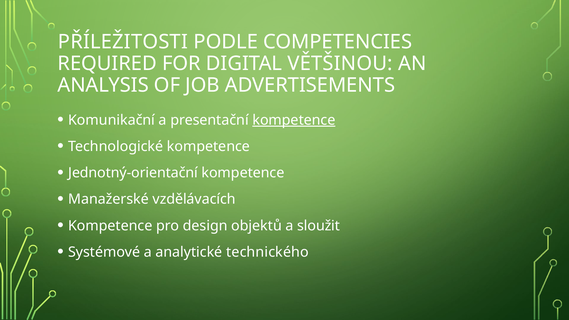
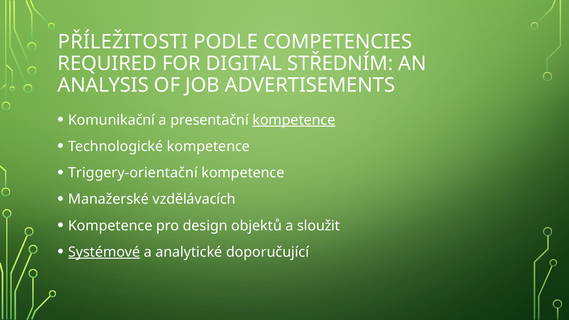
VĚTŠINOU: VĚTŠINOU -> STŘEDNÍM (340, 63)
Jednotný-orientační: Jednotný-orientační -> Triggery-orientační (133, 173)
Systémové underline: none -> present (104, 252)
technického: technického -> doporučující (268, 252)
